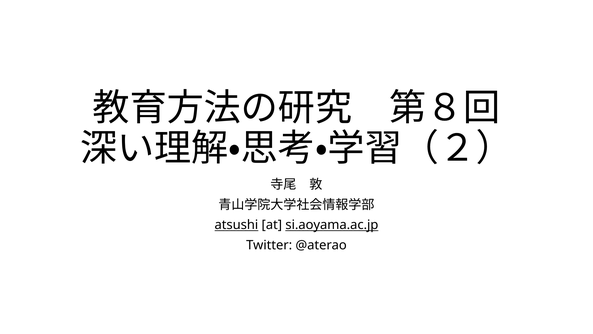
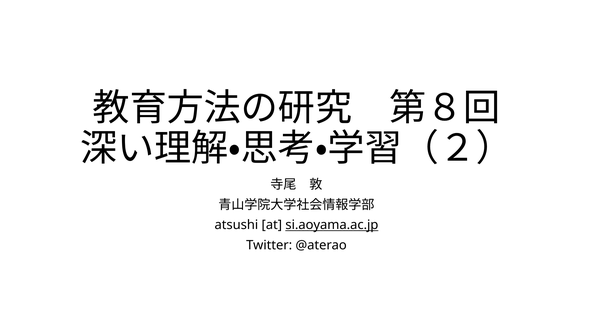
atsushi underline: present -> none (236, 225)
